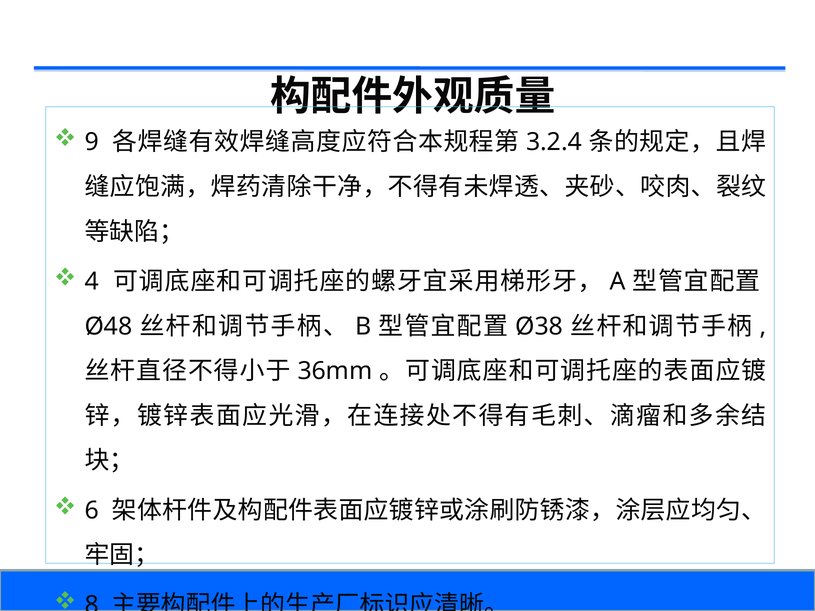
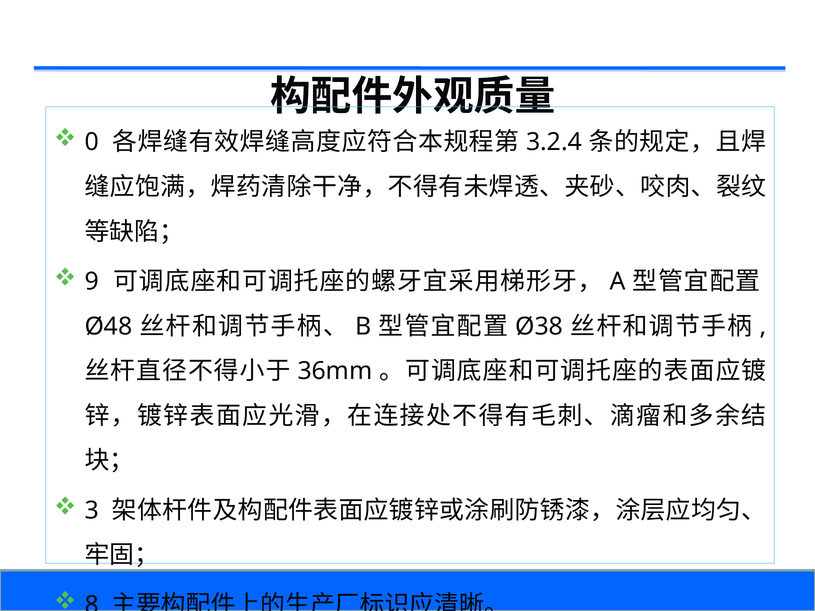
9: 9 -> 0 (92, 142)
4: 4 -> 9 (92, 282)
6: 6 -> 3 (92, 511)
